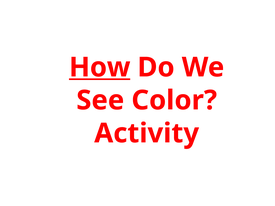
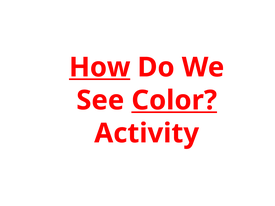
Color underline: none -> present (174, 100)
